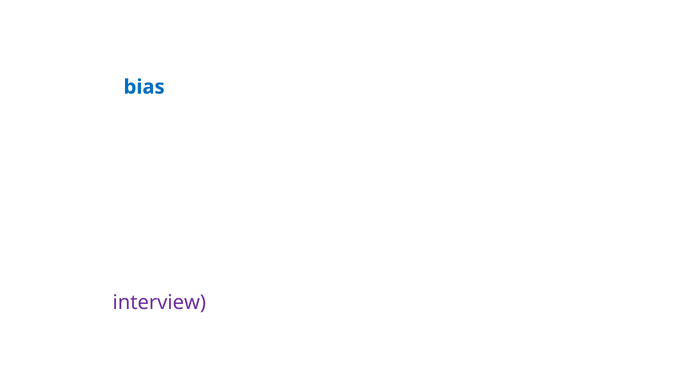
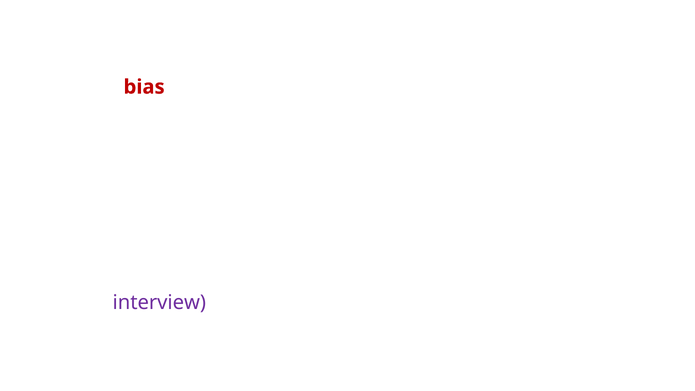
bias colour: blue -> red (144, 87)
